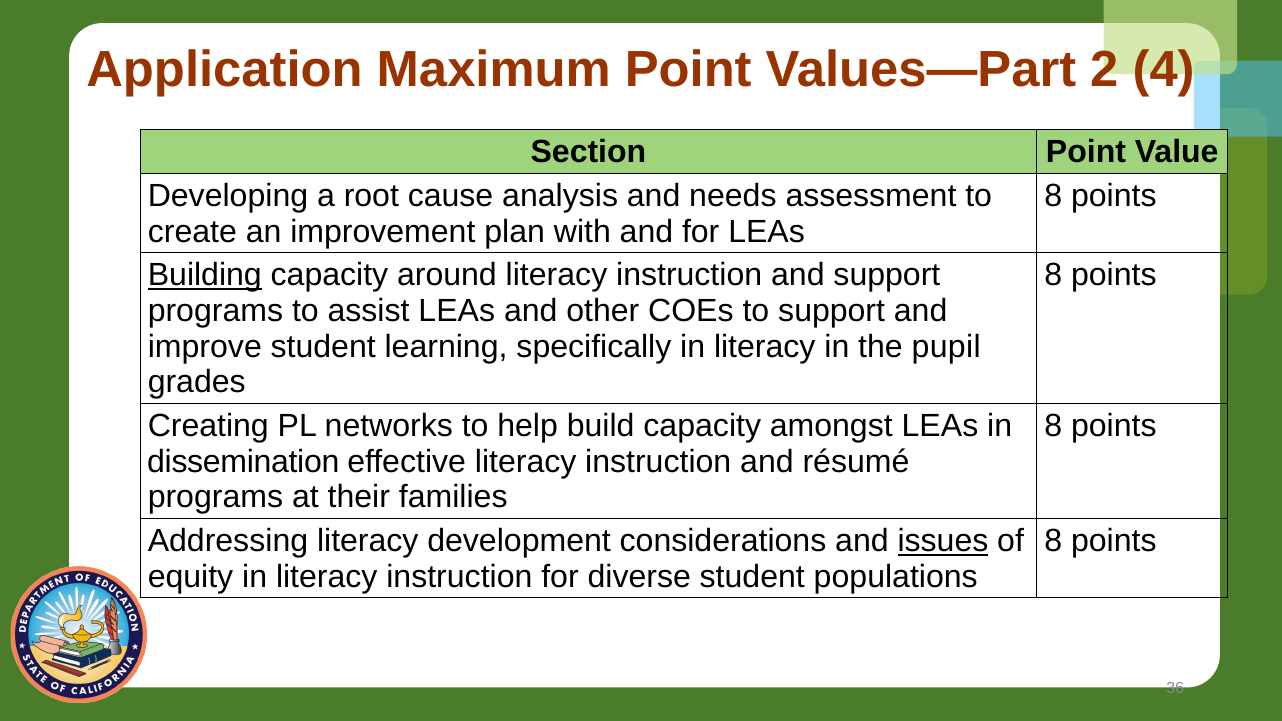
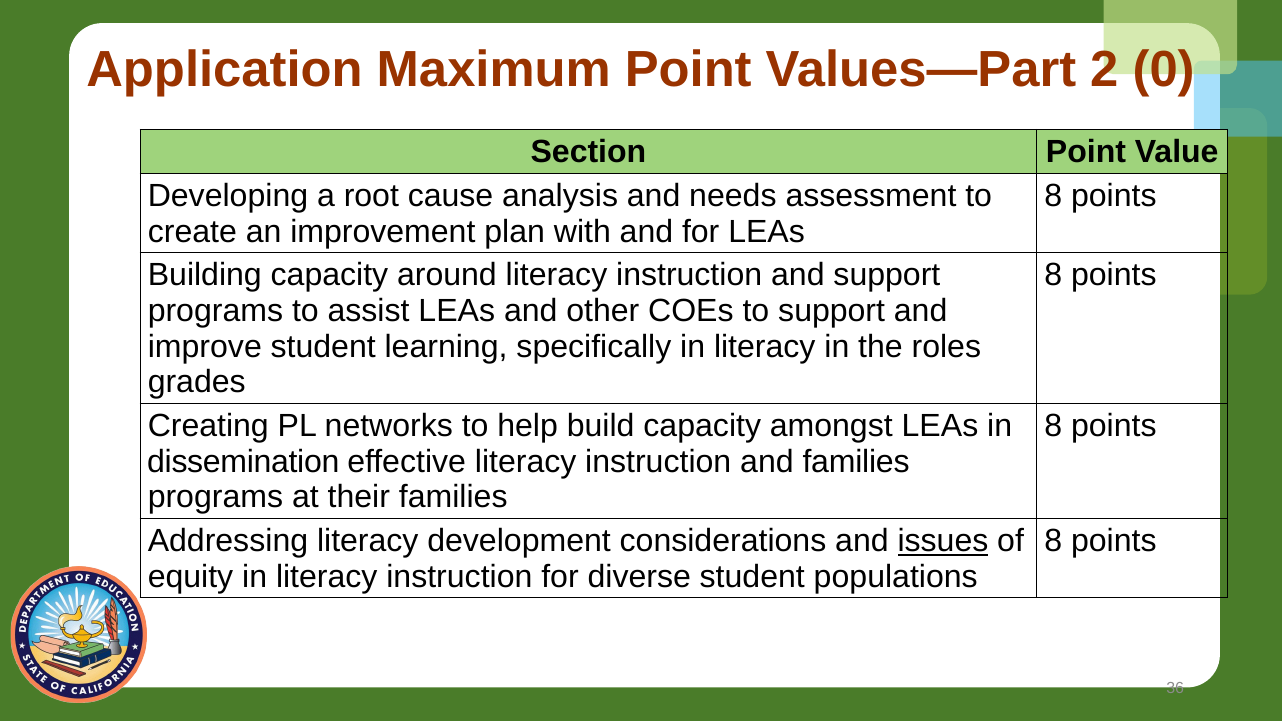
4: 4 -> 0 (1164, 70)
Building underline: present -> none (205, 275)
pupil: pupil -> roles (946, 347)
and résumé: résumé -> families (856, 462)
